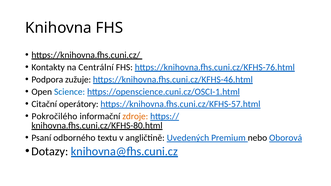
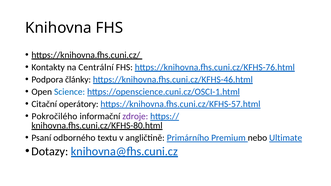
zužuje: zužuje -> články (78, 80)
zdroje colour: orange -> purple (135, 117)
Uvedených: Uvedených -> Primárního (188, 138)
Oborová: Oborová -> Ultimate (286, 138)
